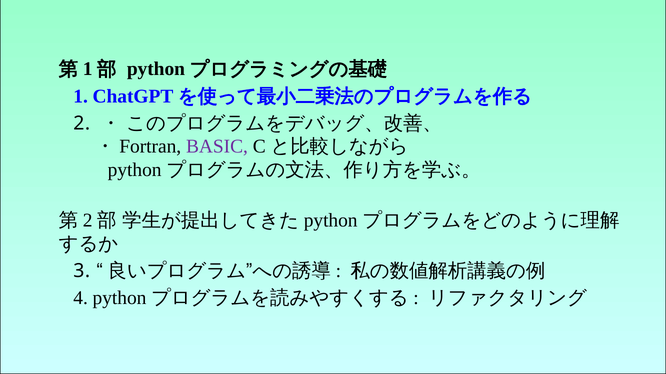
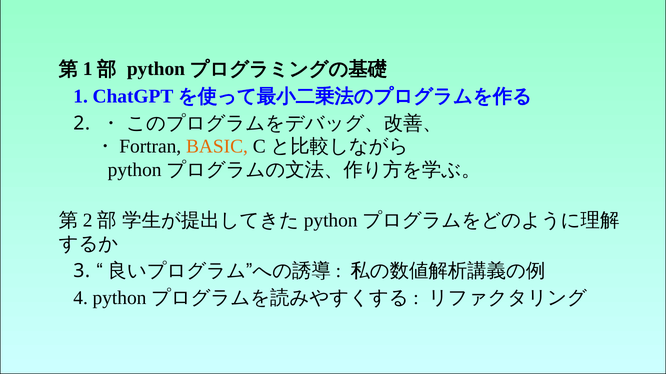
BASIC colour: purple -> orange (217, 147)
